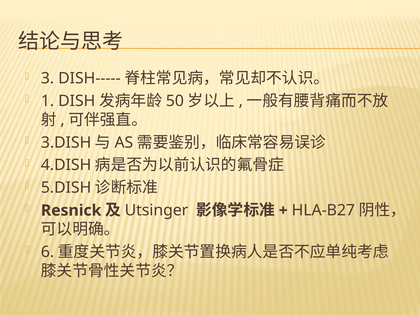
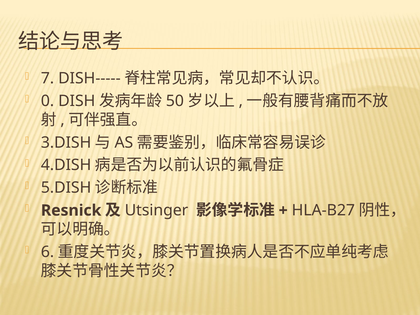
3: 3 -> 7 (47, 78)
1: 1 -> 0 (47, 101)
